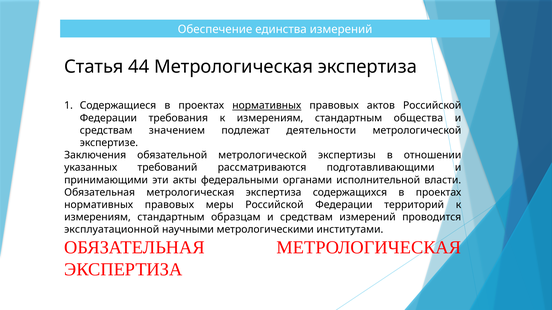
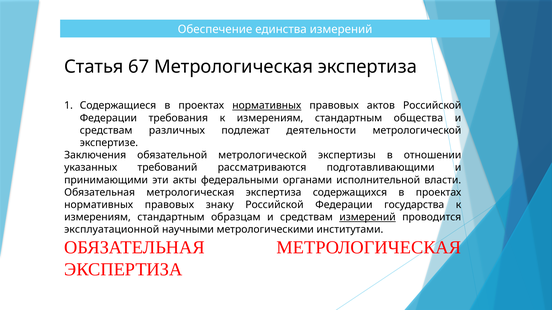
44: 44 -> 67 (139, 67)
значением: значением -> различных (177, 131)
меры: меры -> знаку (220, 205)
территорий: территорий -> государства (414, 205)
измерений underline: none -> present (368, 218)
